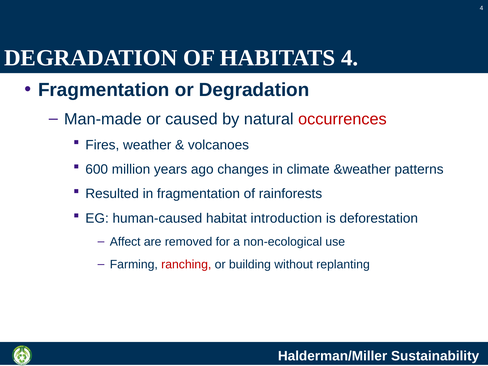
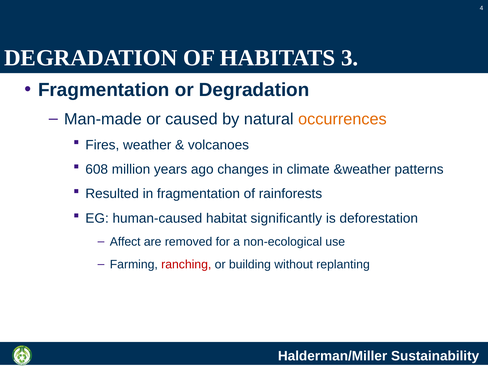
HABITATS 4: 4 -> 3 (350, 58)
occurrences colour: red -> orange (342, 119)
600: 600 -> 608 (97, 169)
introduction: introduction -> significantly (286, 218)
